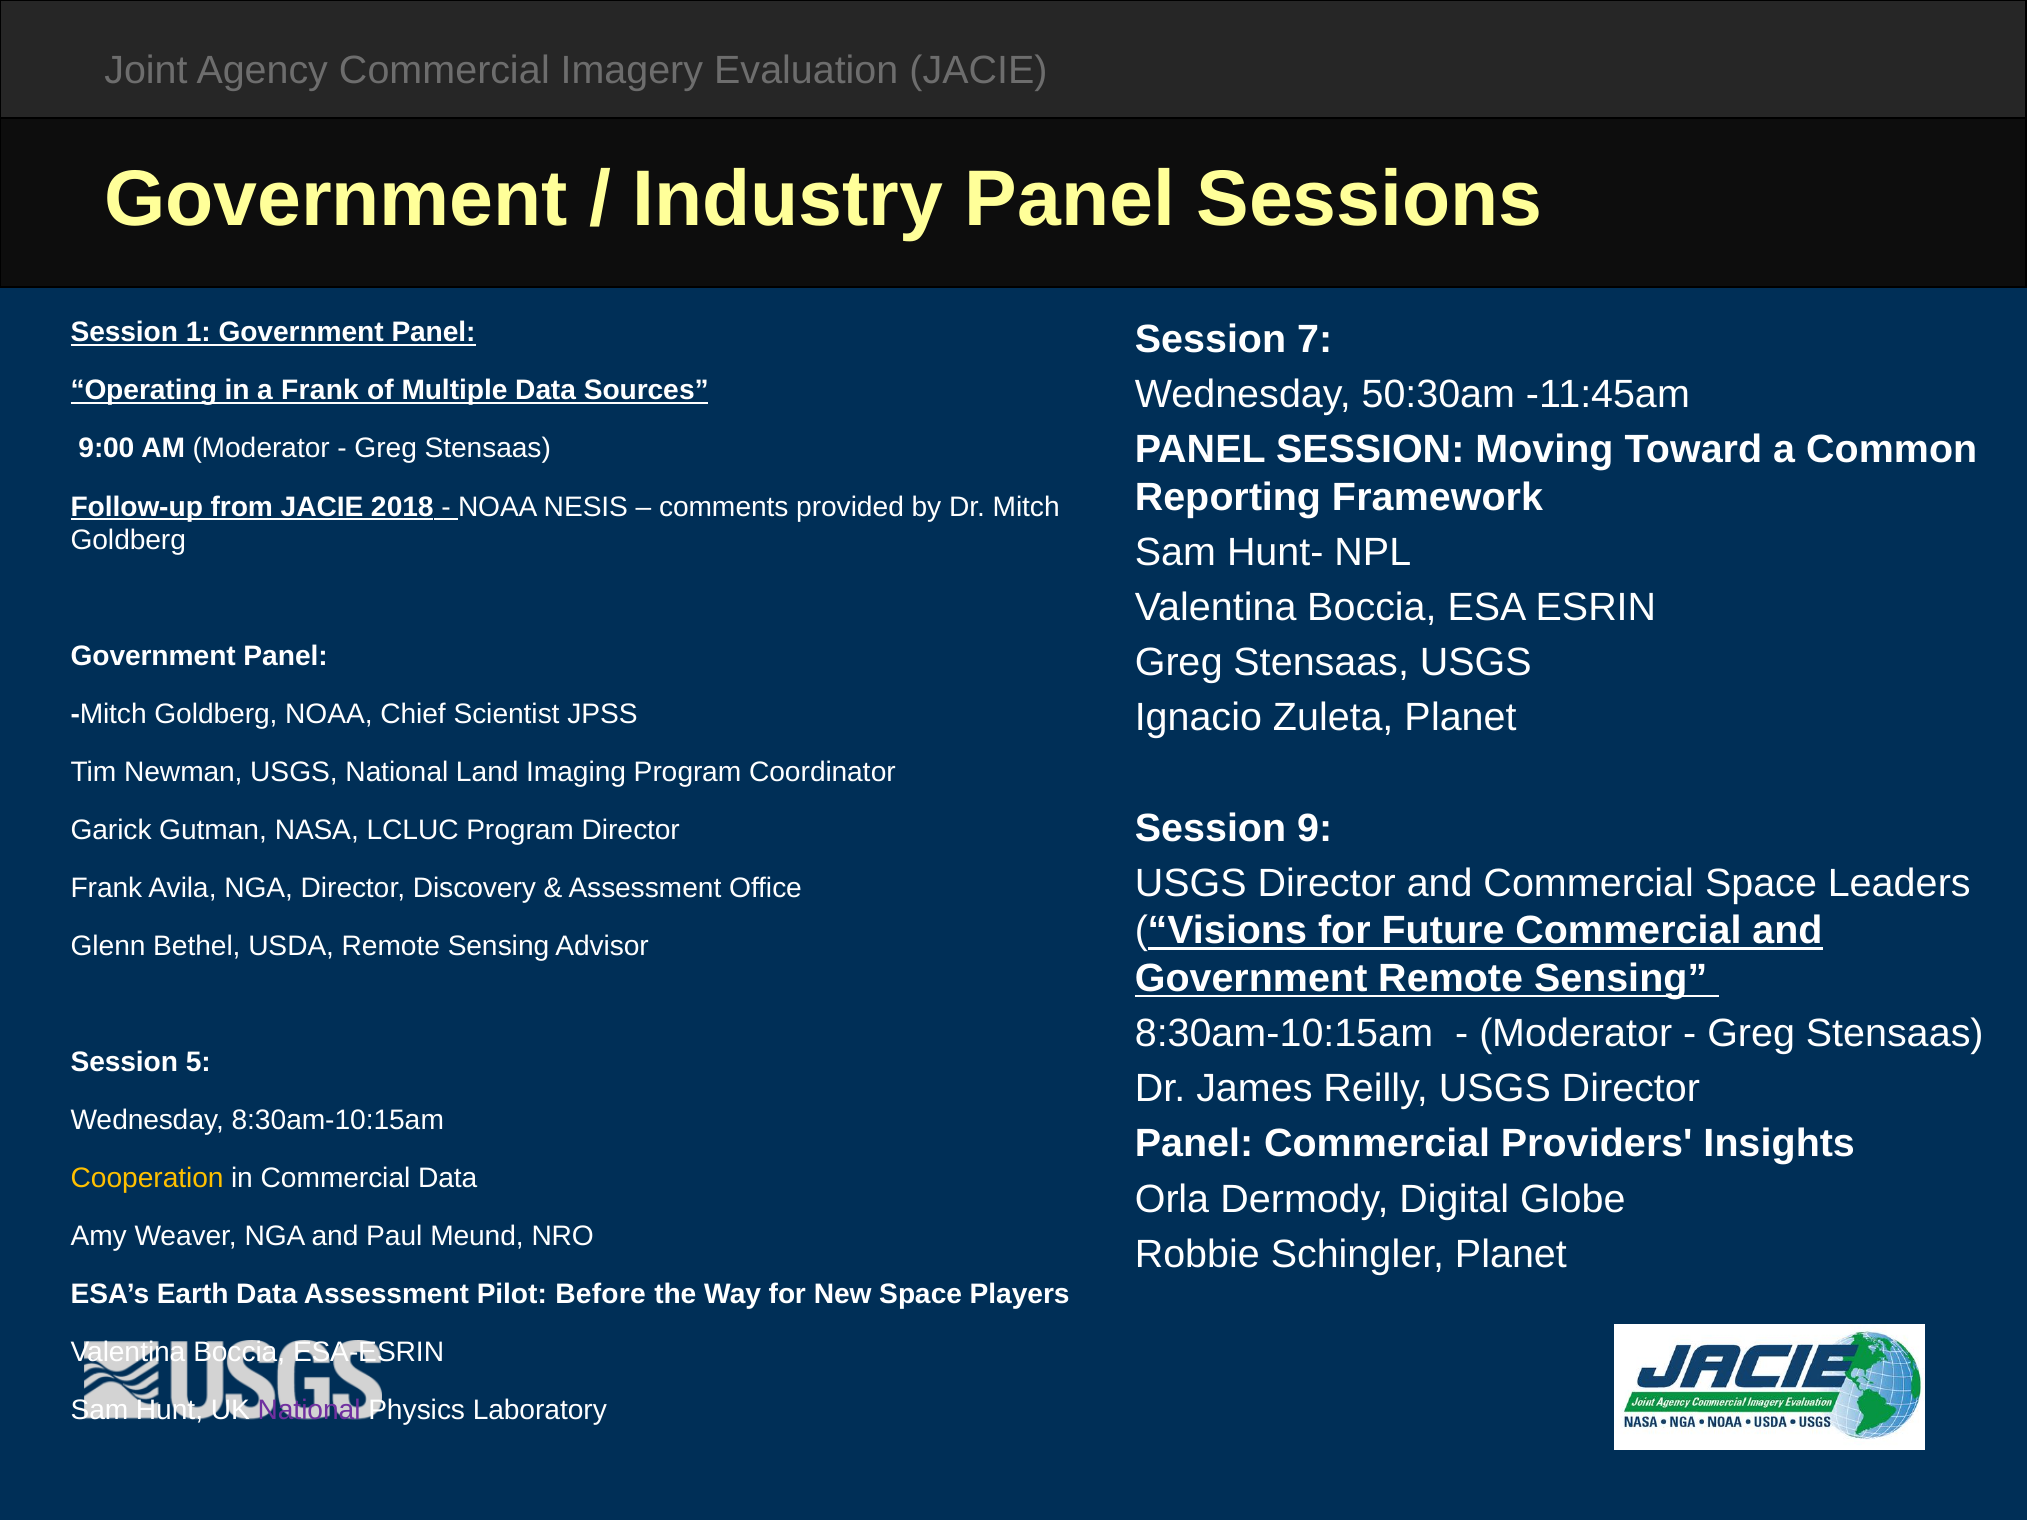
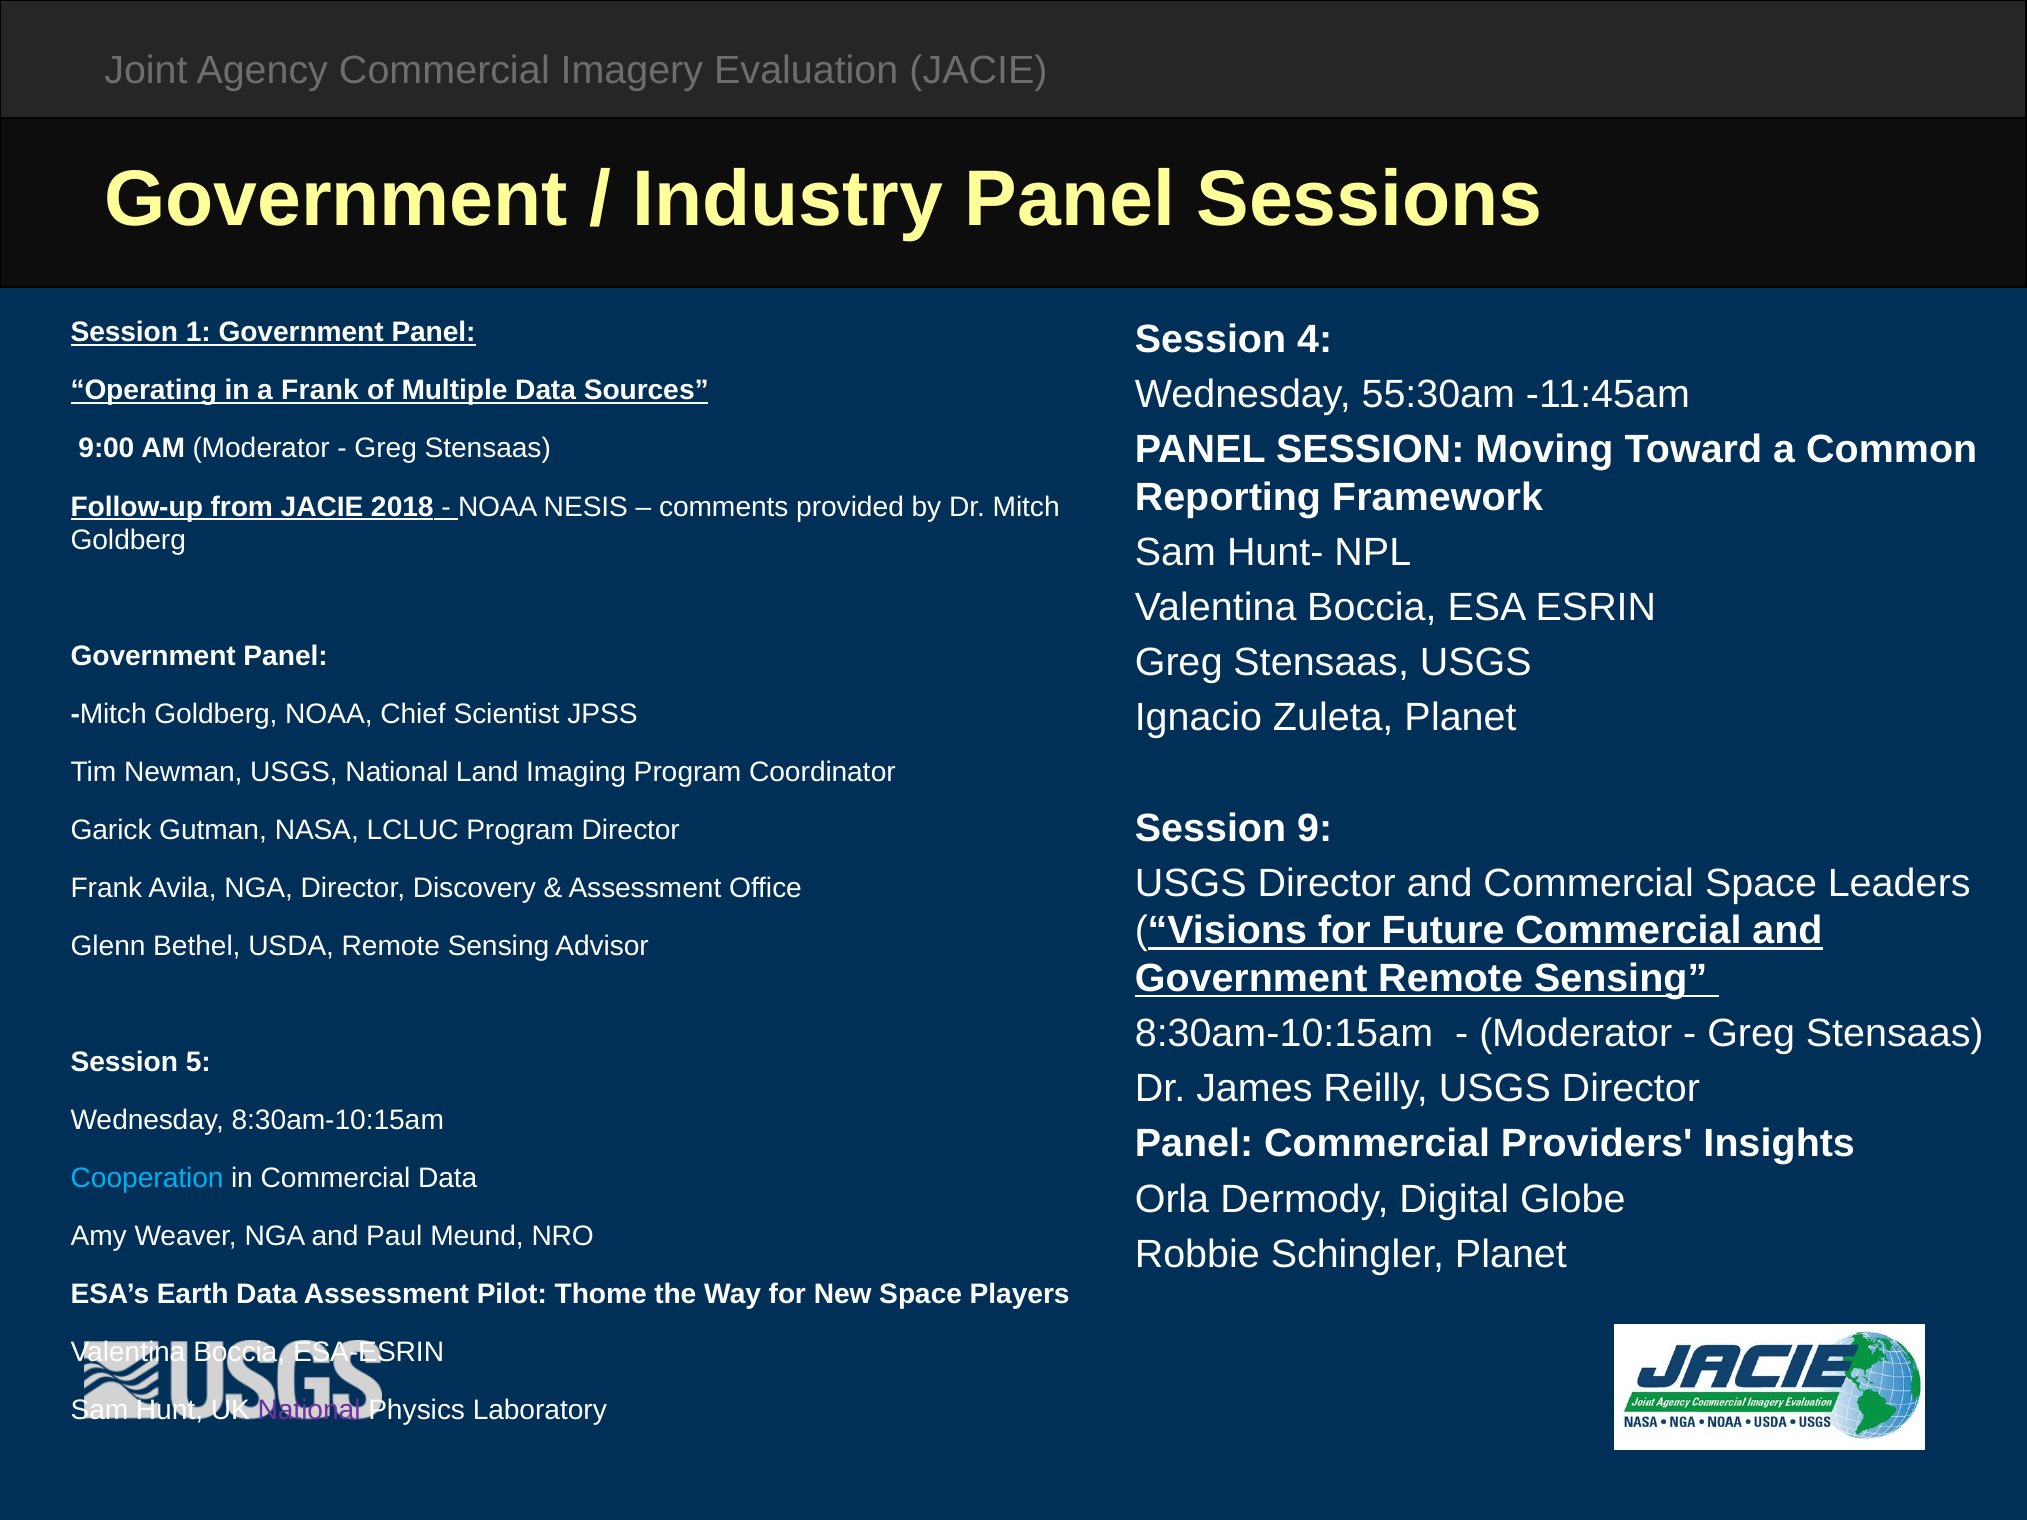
7: 7 -> 4 (1315, 339)
50:30am: 50:30am -> 55:30am (1438, 395)
Cooperation colour: yellow -> light blue (147, 1179)
Before: Before -> Thome (601, 1295)
